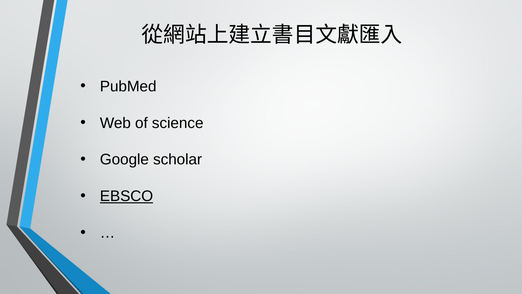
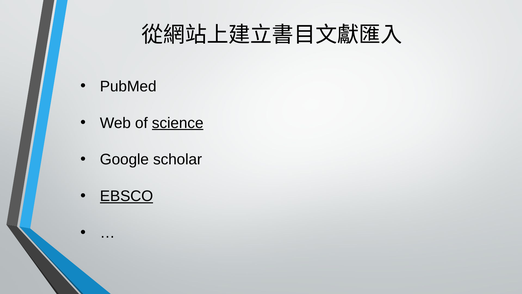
science underline: none -> present (178, 123)
